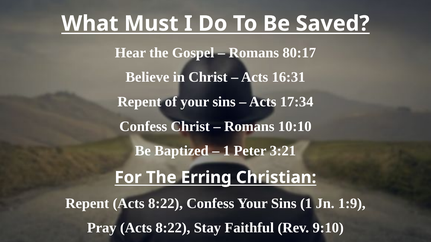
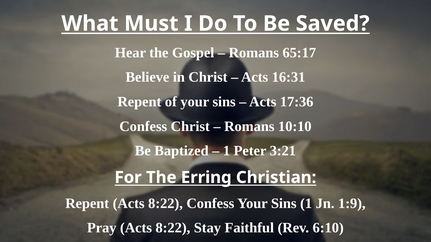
80:17: 80:17 -> 65:17 (299, 53)
17:34: 17:34 -> 17:36 (297, 102)
9:10: 9:10 -> 6:10 (328, 228)
